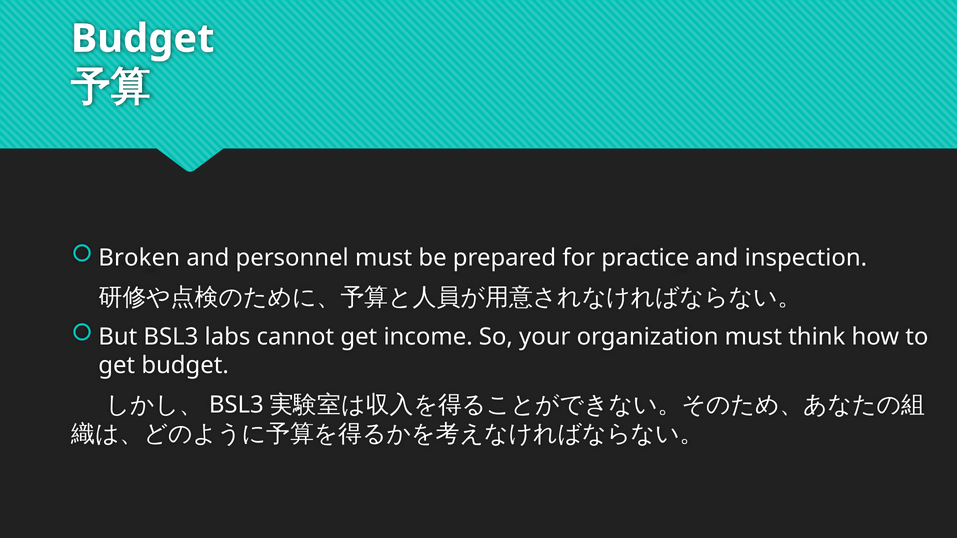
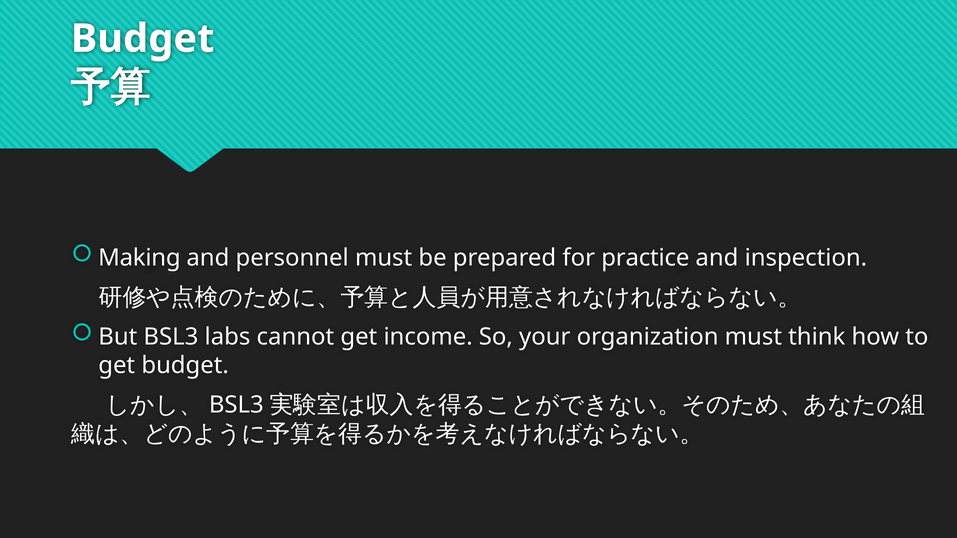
Broken: Broken -> Making (139, 258)
